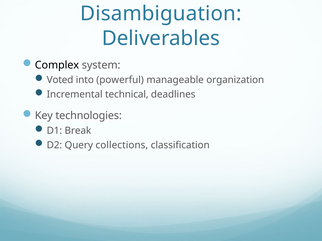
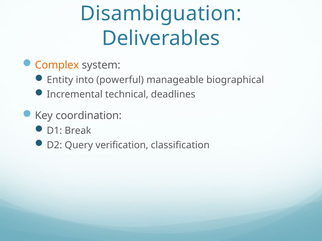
Complex colour: black -> orange (57, 65)
Voted: Voted -> Entity (60, 80)
organization: organization -> biographical (235, 80)
technologies: technologies -> coordination (89, 116)
collections: collections -> verification (122, 145)
